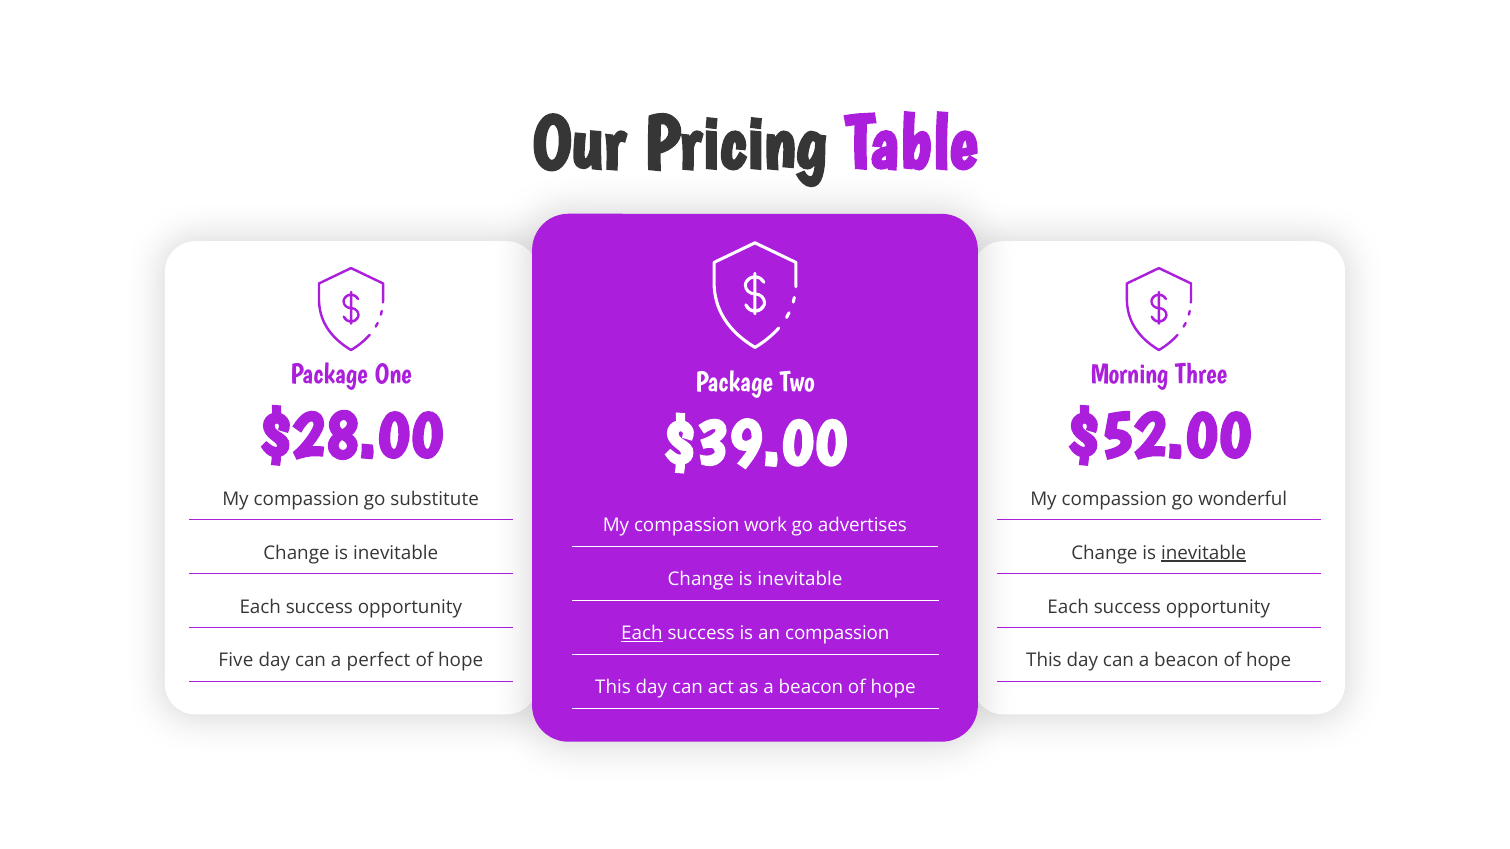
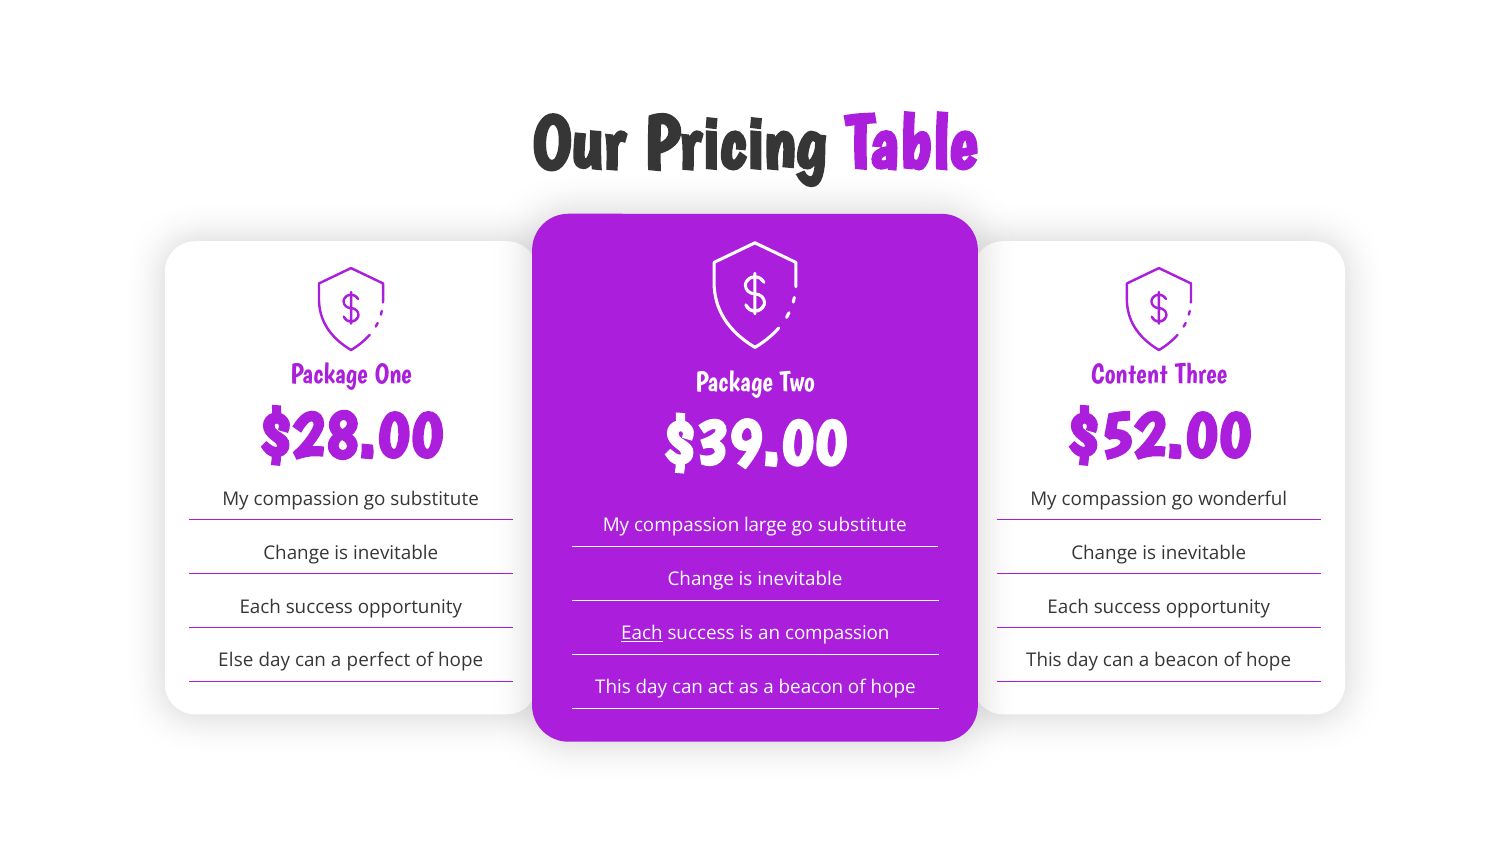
Morning: Morning -> Content (1129, 375)
work: work -> large (766, 526)
advertises: advertises -> substitute (862, 526)
inevitable underline: present -> none (1204, 553)
Five: Five -> Else (236, 661)
